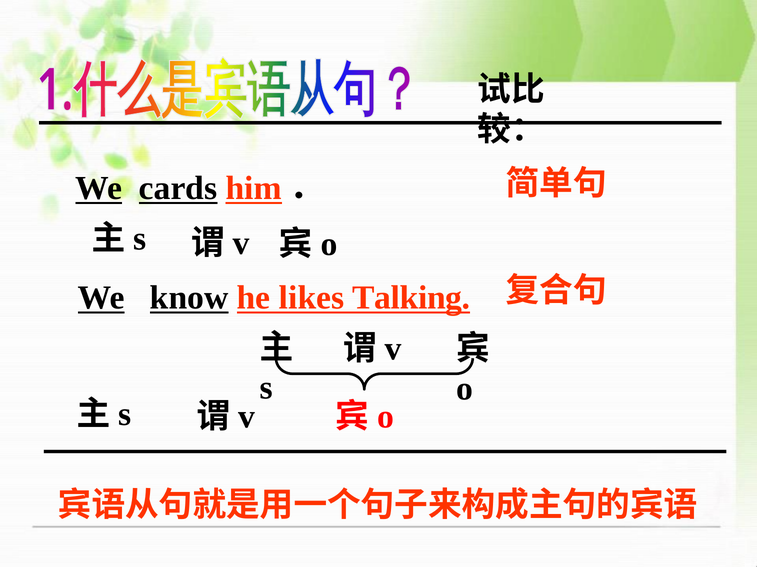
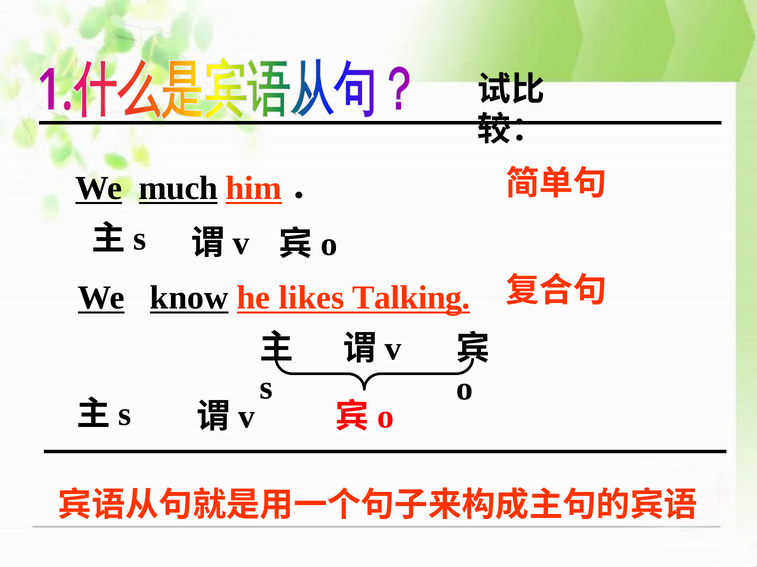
cards: cards -> much (178, 188)
